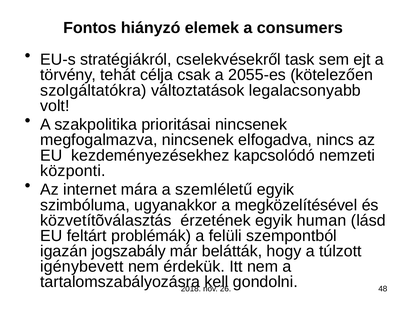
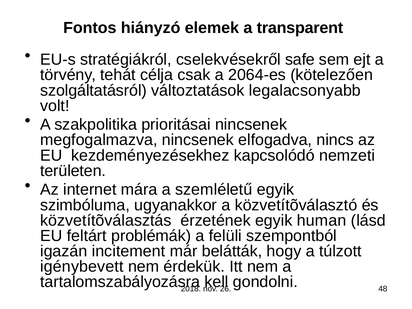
consumers: consumers -> transparent (300, 28)
task: task -> safe (300, 60)
2055-es: 2055-es -> 2064-es (257, 75)
szolgáltatókra: szolgáltatókra -> szolgáltatásról (94, 90)
központi: központi -> területen (73, 171)
megközelítésével: megközelítésével -> közvetítõválasztó (296, 205)
jogszabály: jogszabály -> incitement (129, 251)
